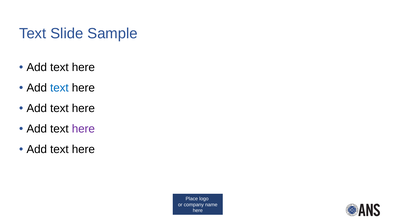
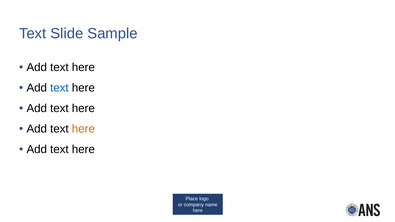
here colour: purple -> orange (83, 129)
